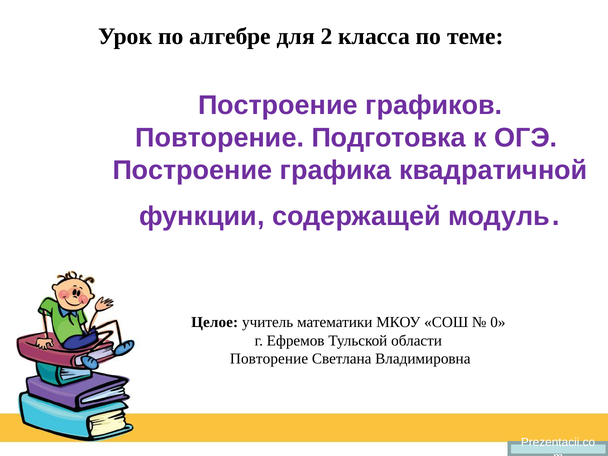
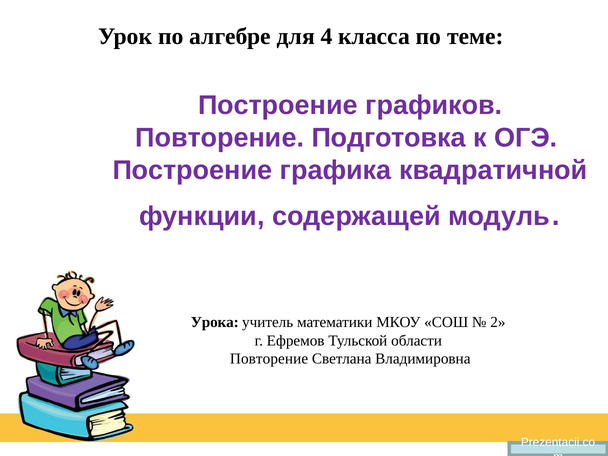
2: 2 -> 4 (327, 37)
Целое: Целое -> Урока (215, 322)
0: 0 -> 2 (498, 322)
